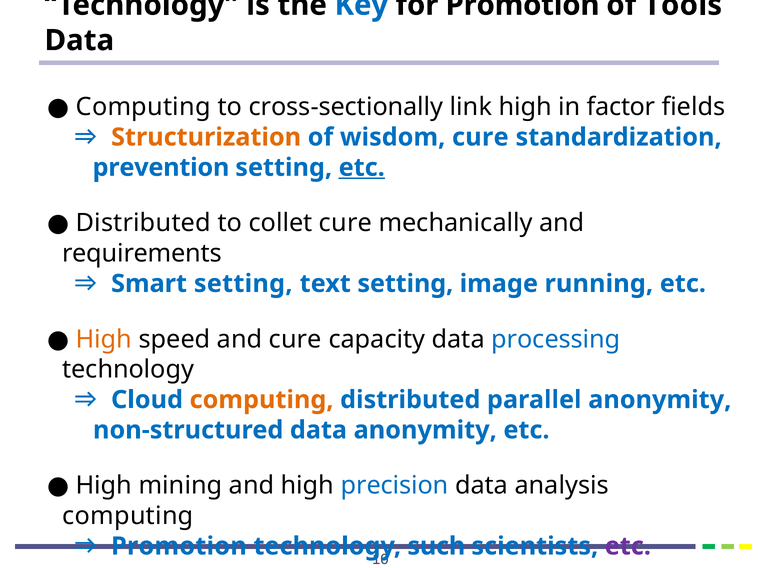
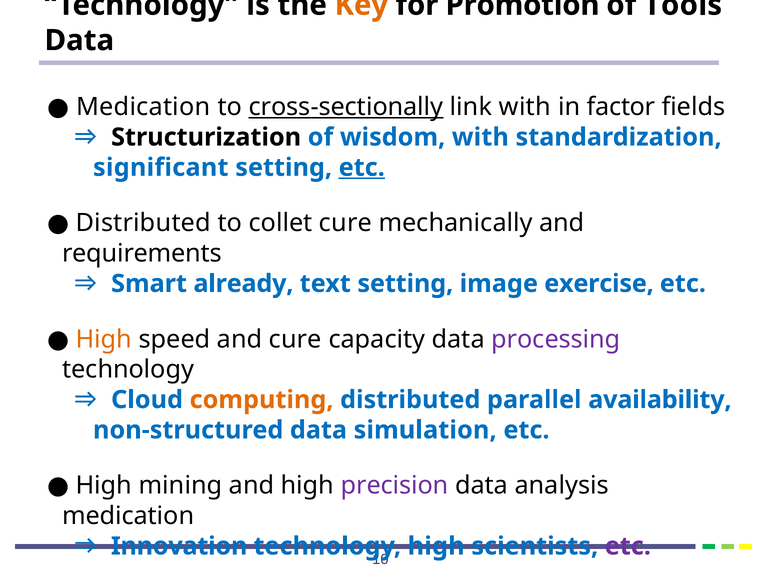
Key colour: blue -> orange (361, 5)
Computing: Computing -> Medication (143, 107)
cross-sectionally underline: none -> present (346, 107)
link high: high -> with (525, 107)
Structurization colour: orange -> black (206, 137)
wisdom cure: cure -> with (480, 137)
prevention: prevention -> significant (161, 168)
Smart setting: setting -> already (243, 284)
running: running -> exercise (599, 284)
processing colour: blue -> purple (556, 339)
parallel anonymity: anonymity -> availability (660, 400)
data anonymity: anonymity -> simulation (425, 430)
precision colour: blue -> purple (395, 486)
computing: computing -> medication (128, 516)
Promotion: Promotion -> Innovation (179, 547)
such: such -> high (436, 547)
